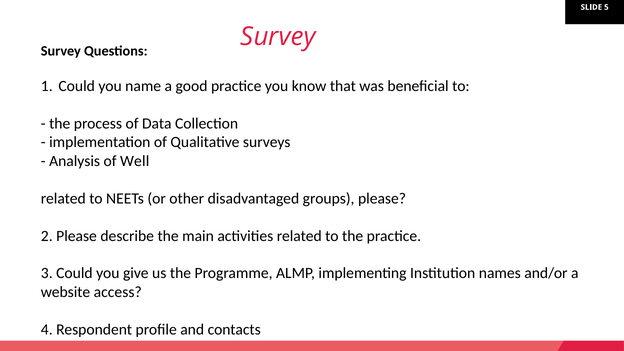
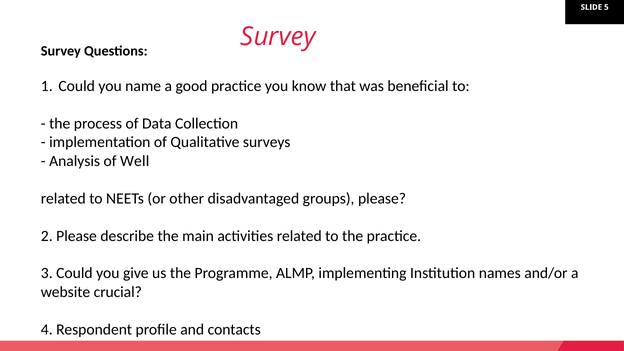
access: access -> crucial (118, 292)
